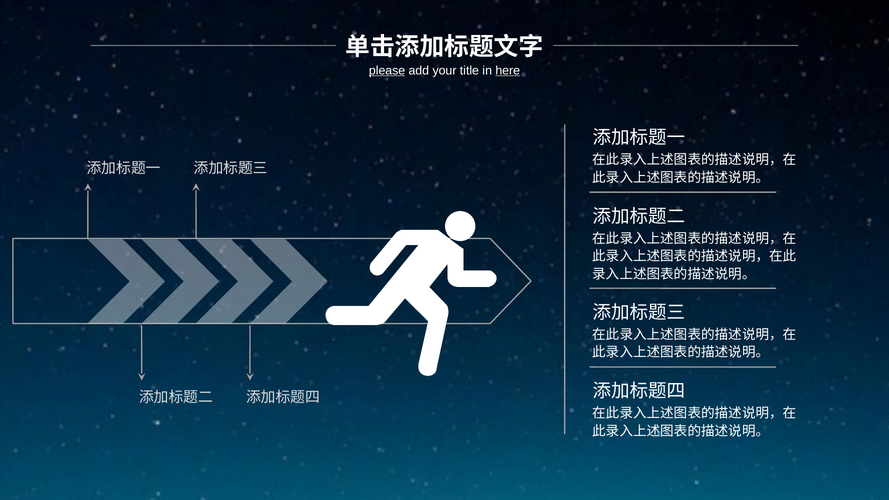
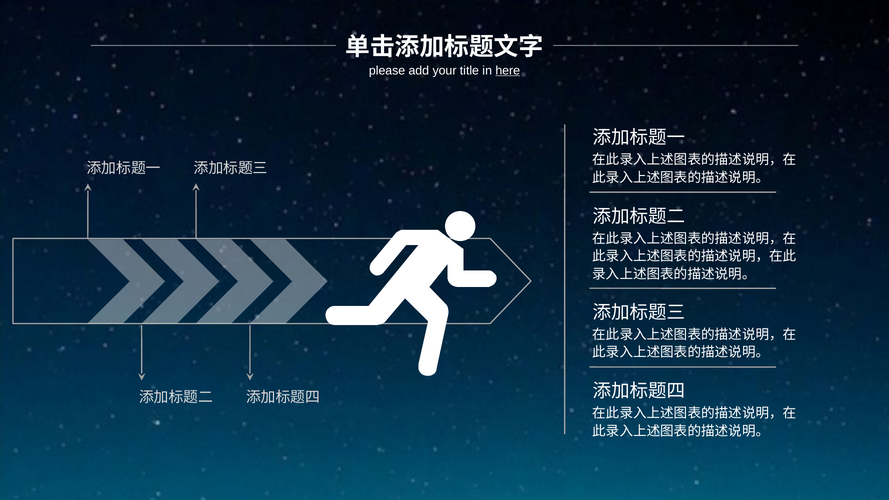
please underline: present -> none (387, 71)
